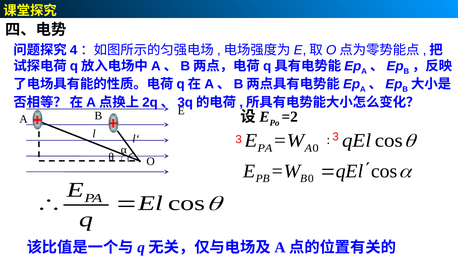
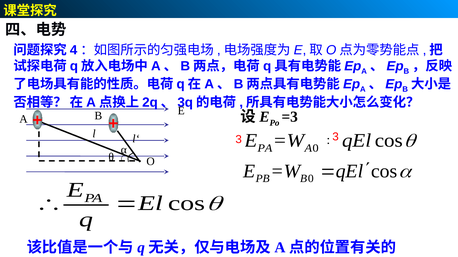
=2: =2 -> =3 (290, 117)
